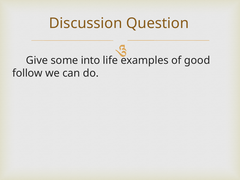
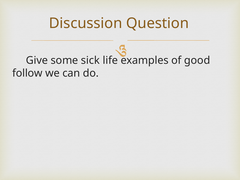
into: into -> sick (90, 60)
